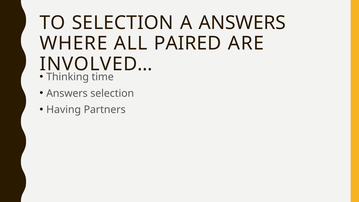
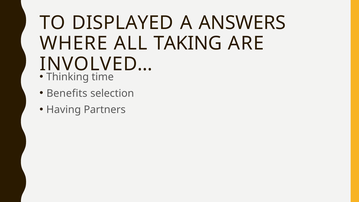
TO SELECTION: SELECTION -> DISPLAYED (123, 23)
PAIRED: PAIRED -> TAKING (188, 43)
Answers: Answers -> Benefits (67, 93)
